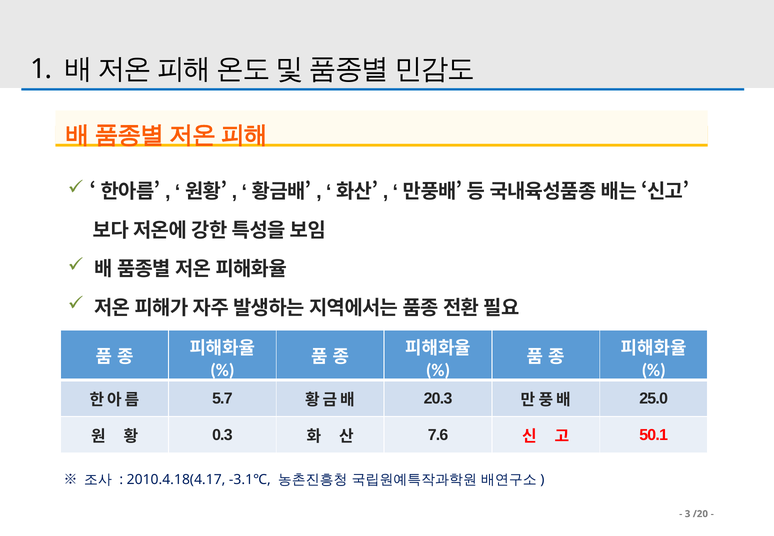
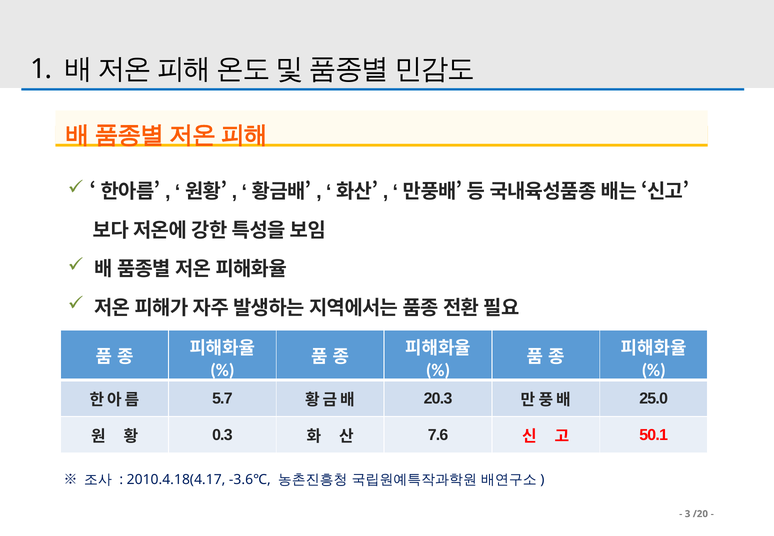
-3.1℃: -3.1℃ -> -3.6℃ (250, 480)
